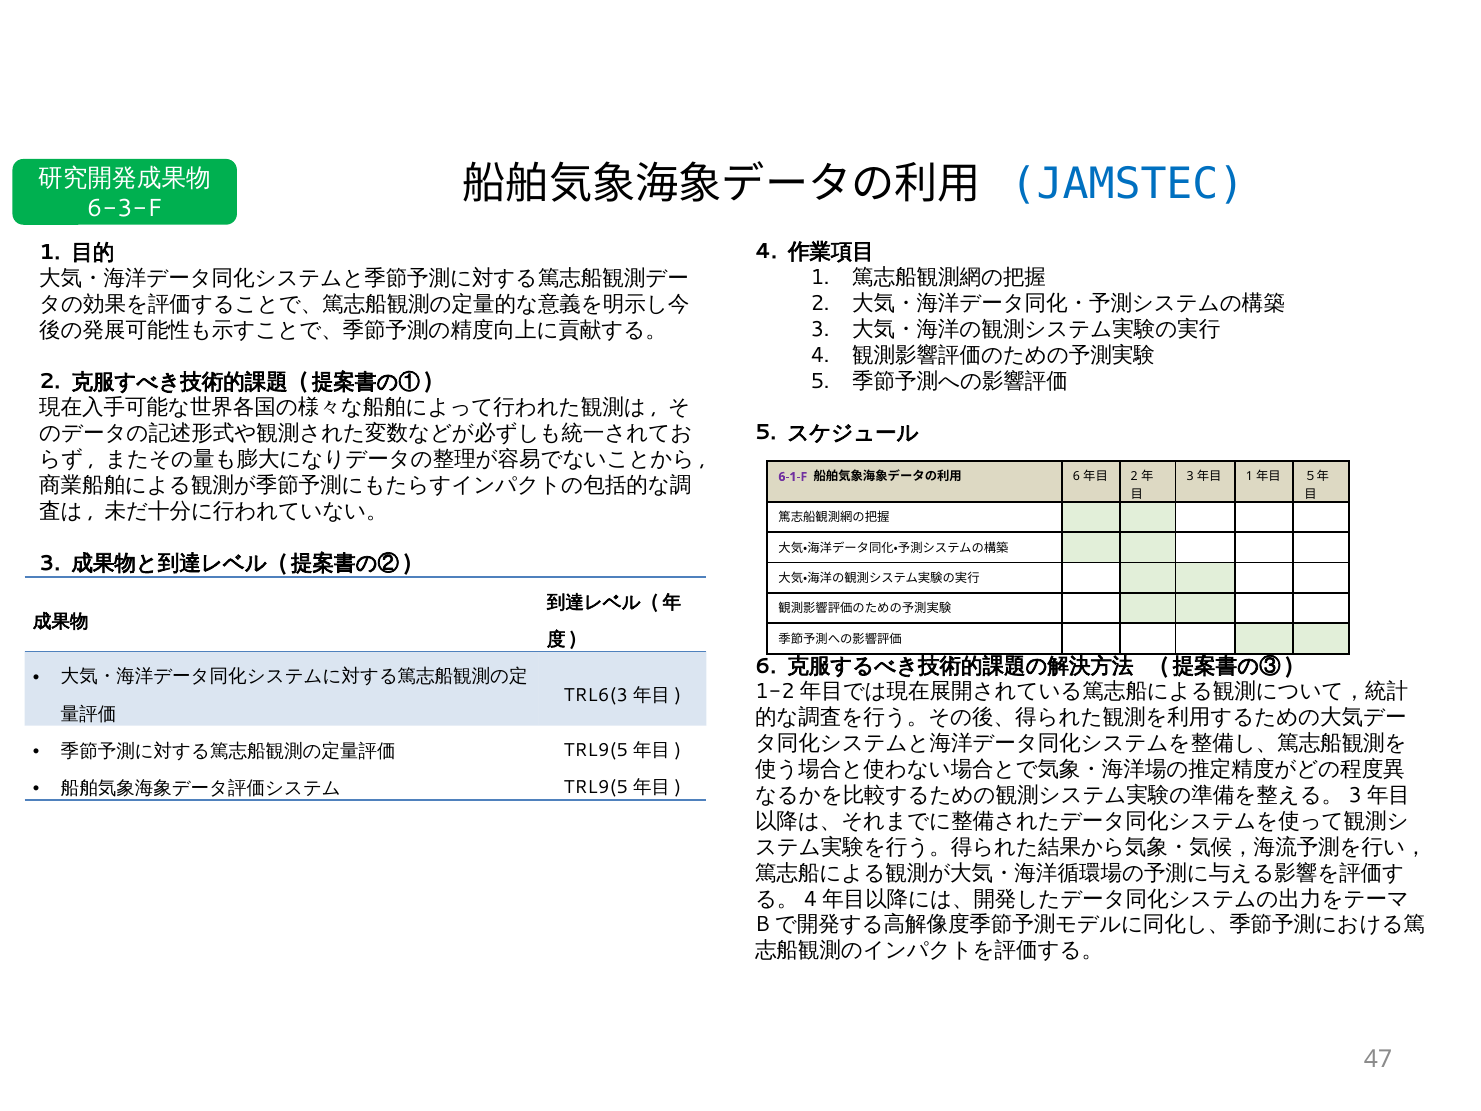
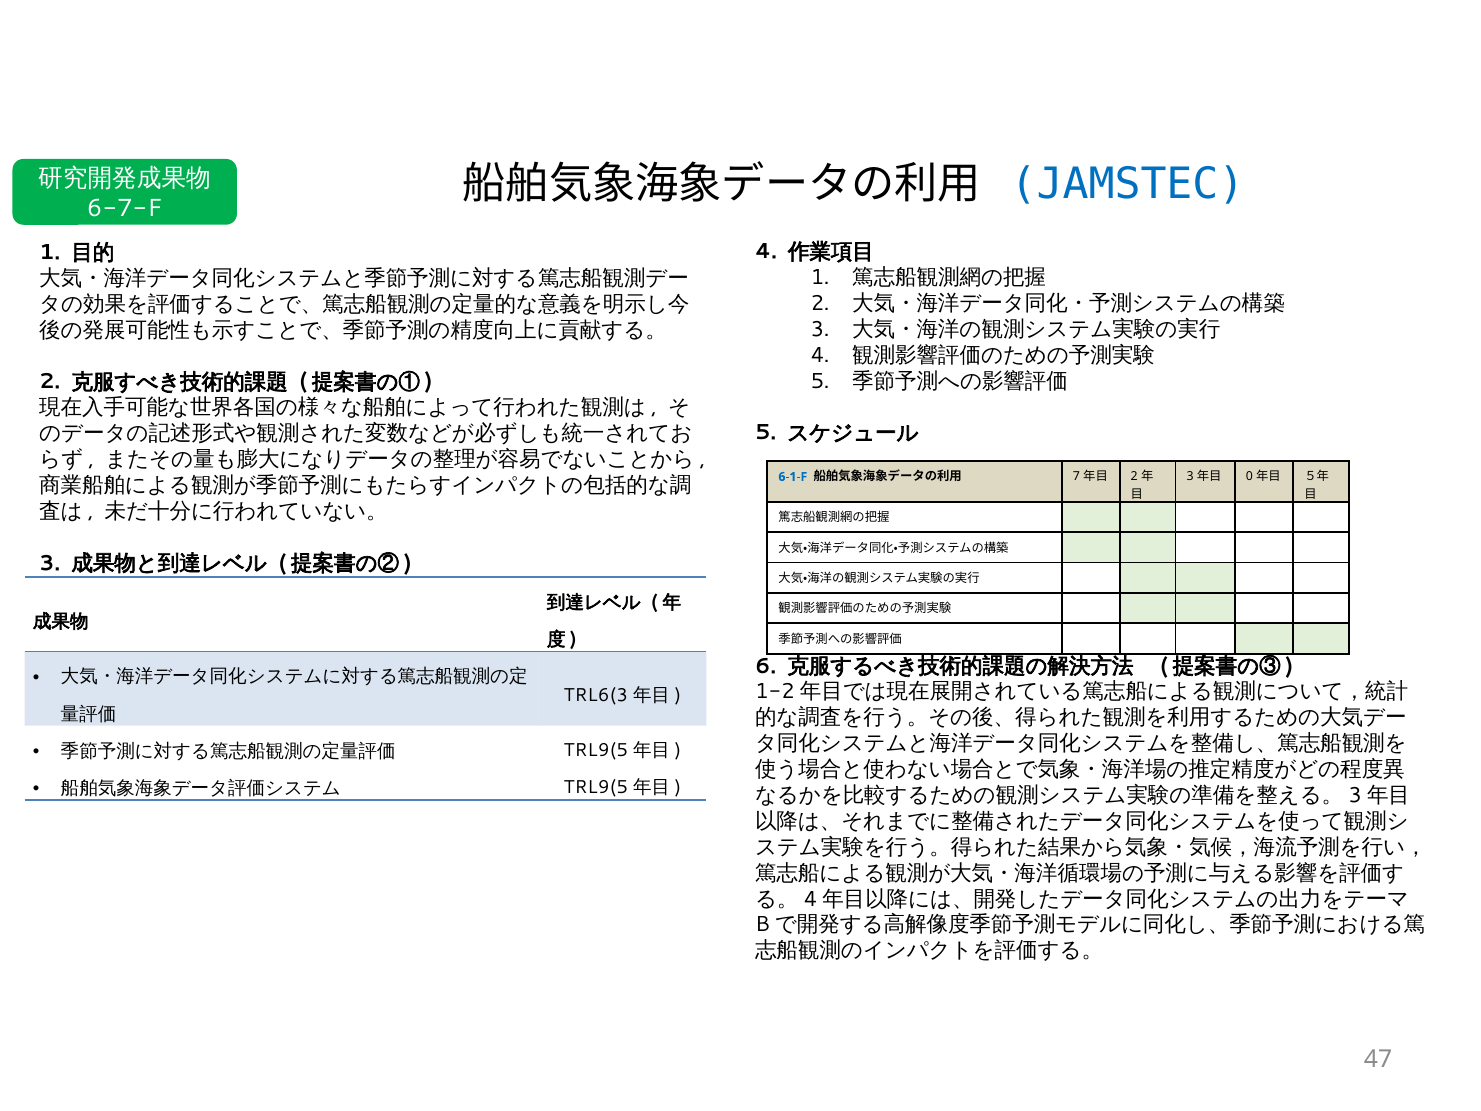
6-3-F: 6-3-F -> 6-7-F (125, 208)
1: 1 -> 0 (1249, 477)
6-1-F colour: purple -> blue (793, 477)
6: 6 -> 7 (1076, 477)
